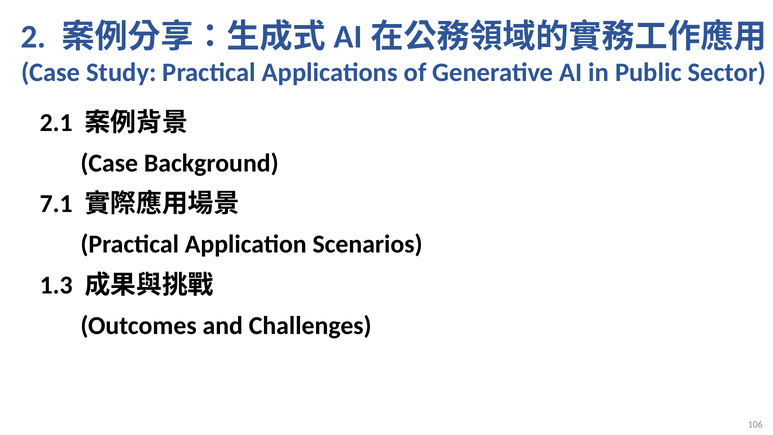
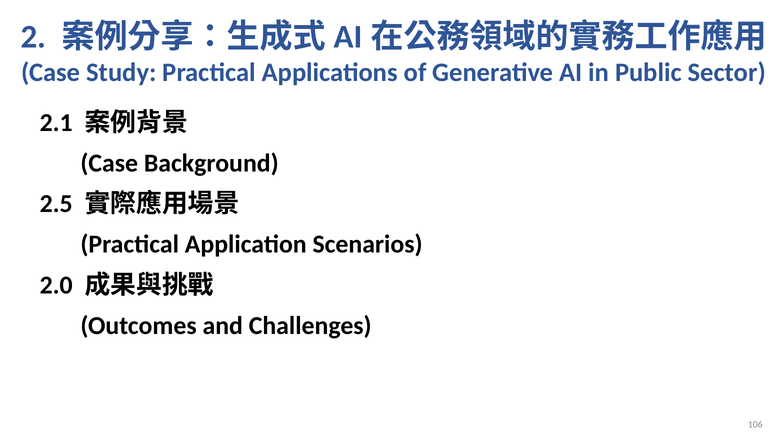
7.1: 7.1 -> 2.5 (56, 204)
1.3: 1.3 -> 2.0 (56, 285)
